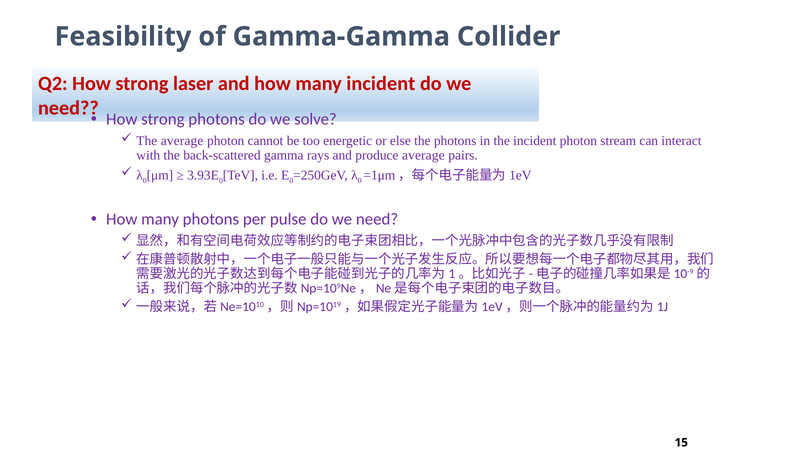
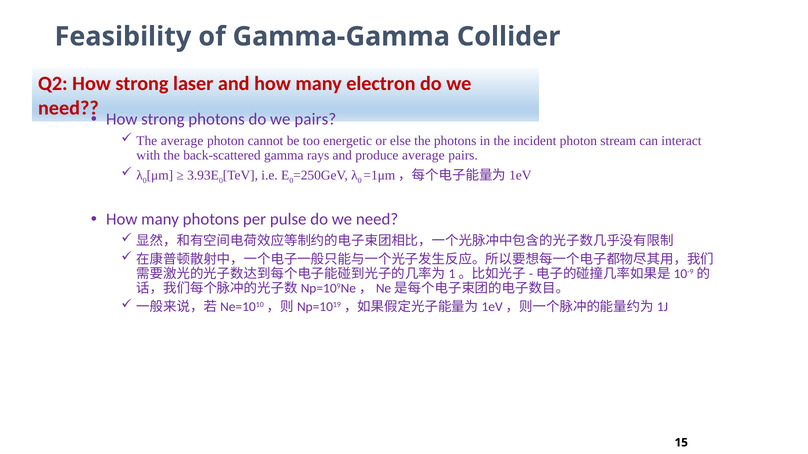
many incident: incident -> electron (381, 84)
we solve: solve -> pairs (315, 120)
